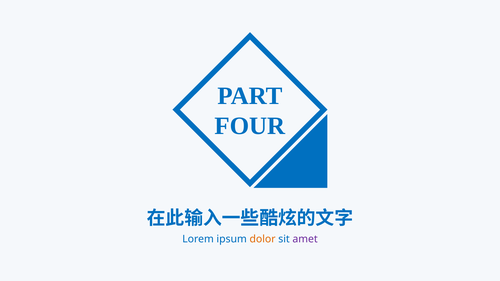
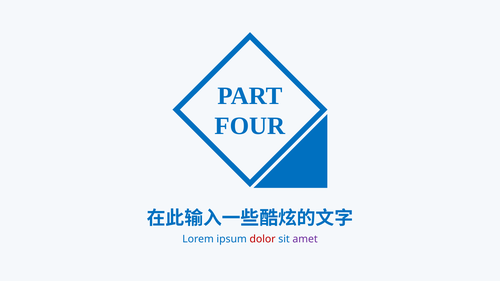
dolor colour: orange -> red (263, 239)
